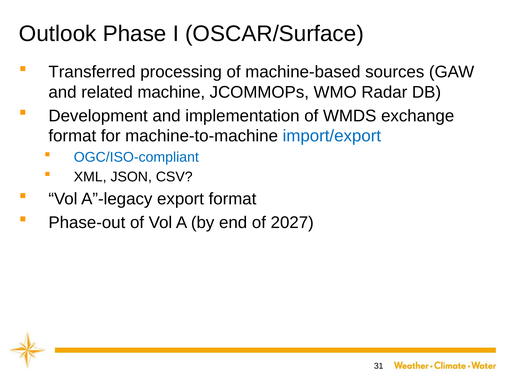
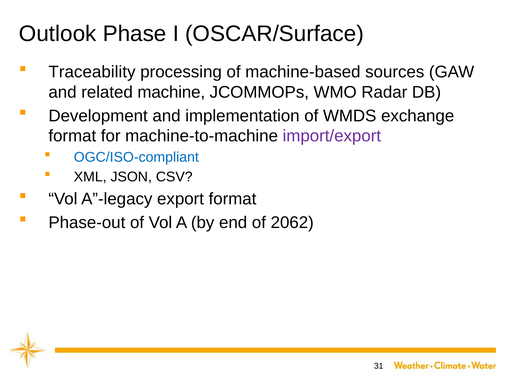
Transferred: Transferred -> Traceability (92, 72)
import/export colour: blue -> purple (332, 136)
2027: 2027 -> 2062 (292, 223)
